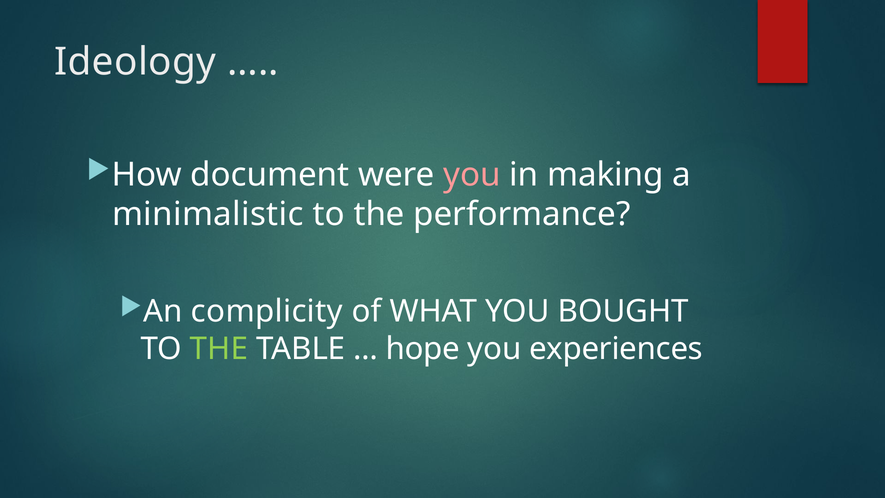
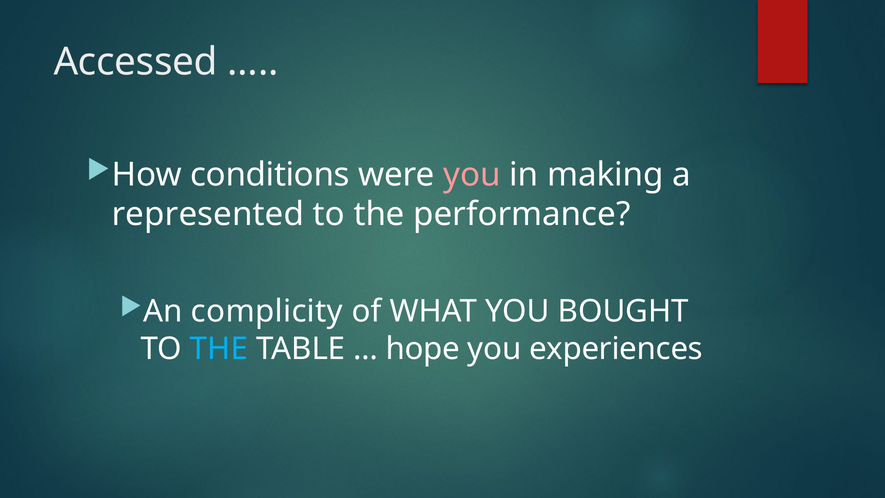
Ideology: Ideology -> Accessed (136, 62)
document: document -> conditions (270, 175)
minimalistic: minimalistic -> represented (208, 214)
THE colour: light green -> light blue (219, 349)
